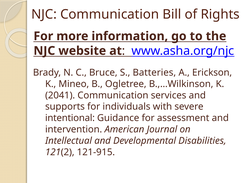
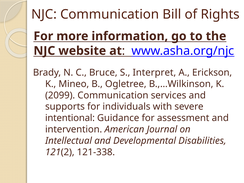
Batteries: Batteries -> Interpret (154, 73)
2041: 2041 -> 2099 (60, 95)
121-915: 121-915 -> 121-338 (96, 152)
